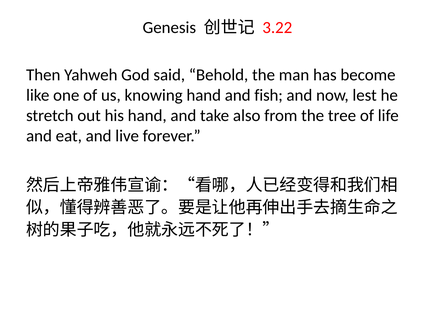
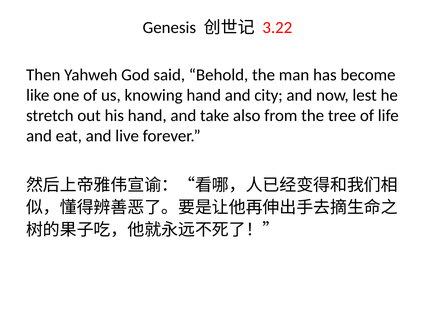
fish: fish -> city (269, 95)
